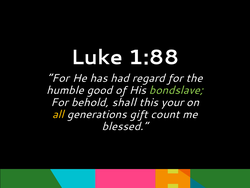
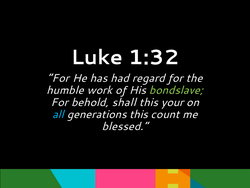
1:88: 1:88 -> 1:32 (154, 57)
good: good -> work (100, 90)
all colour: yellow -> light blue (58, 114)
generations gift: gift -> this (139, 114)
